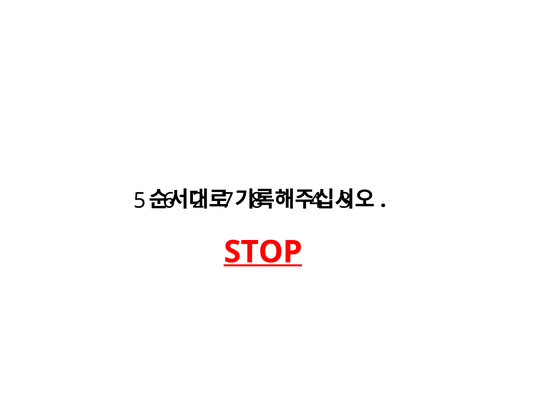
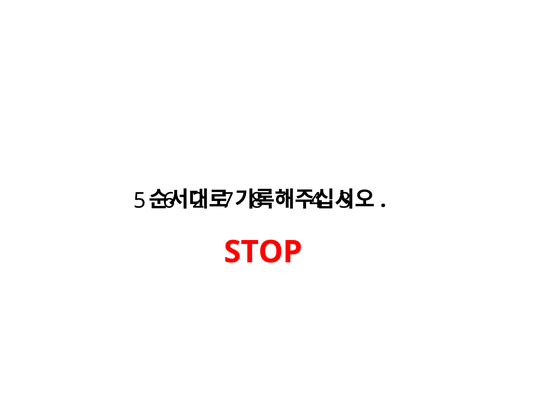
STOP underline: present -> none (263, 252)
